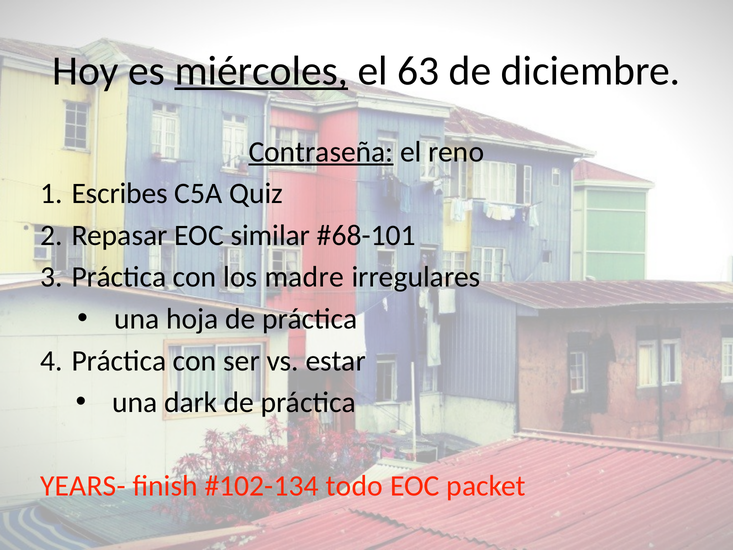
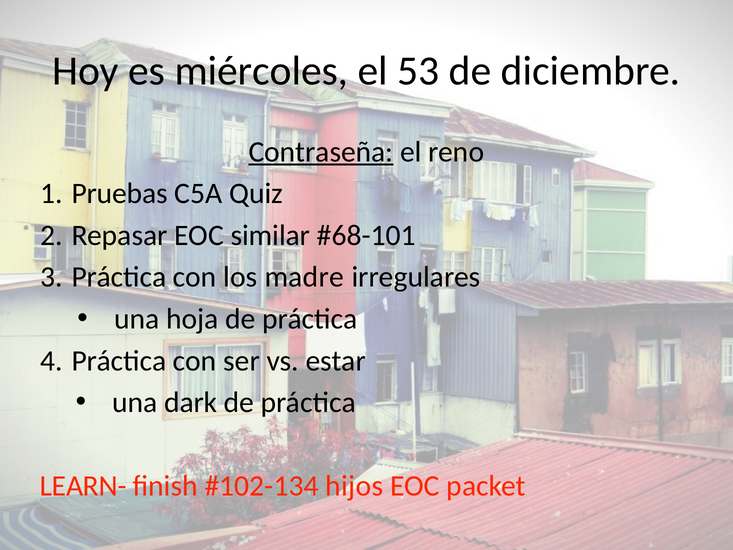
miércoles underline: present -> none (261, 71)
63: 63 -> 53 (418, 71)
Escribes: Escribes -> Pruebas (120, 194)
YEARS-: YEARS- -> LEARN- (83, 486)
todo: todo -> hijos (354, 486)
